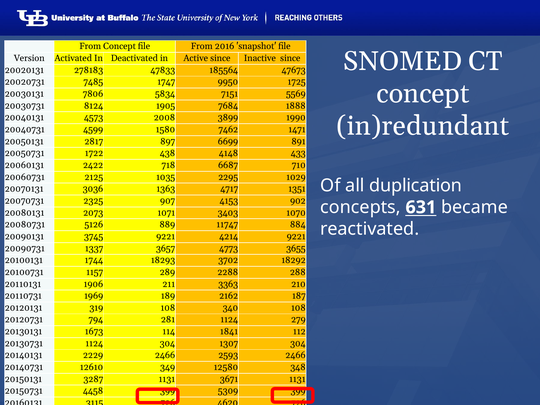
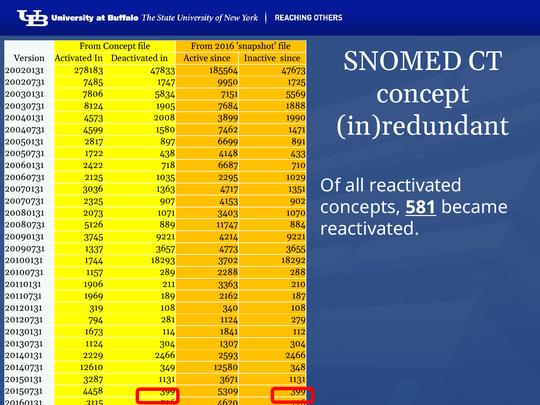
all duplication: duplication -> reactivated (416, 186)
631: 631 -> 581 (421, 207)
